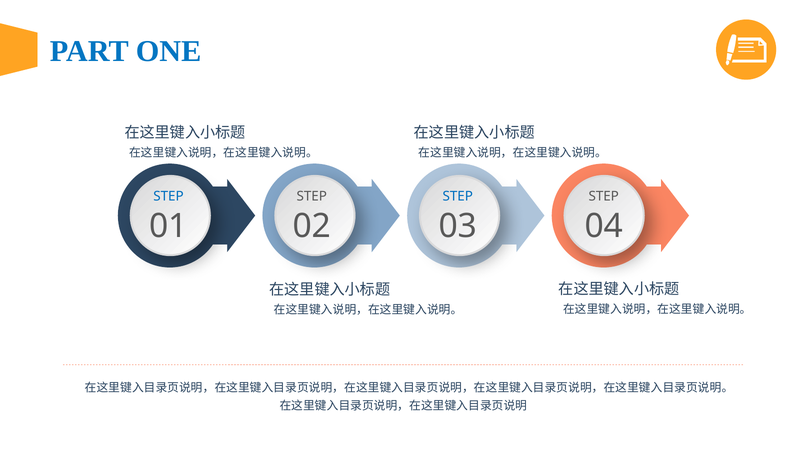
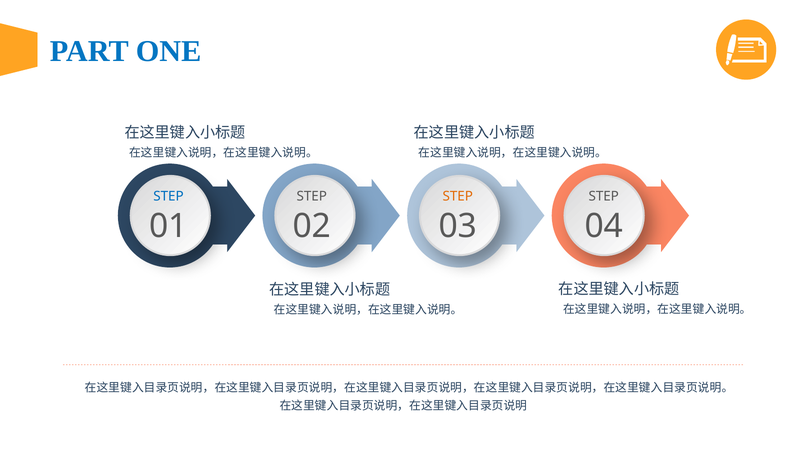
STEP colour: blue -> orange (458, 196)
